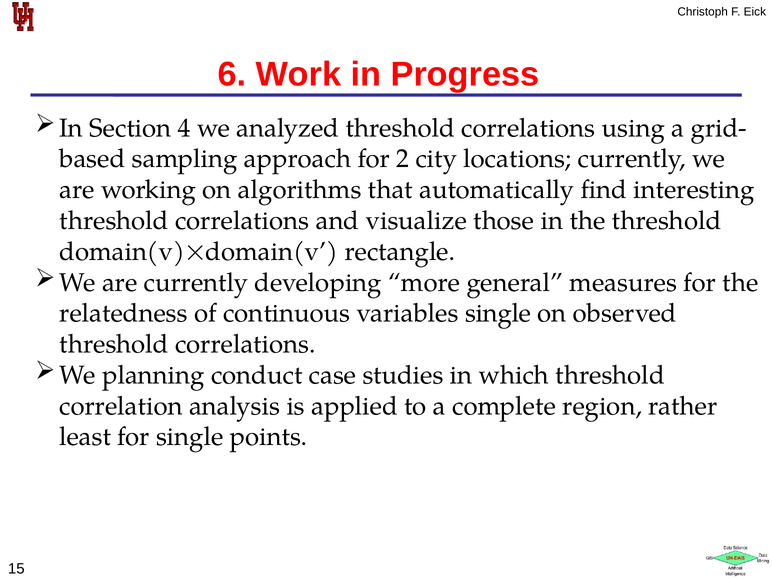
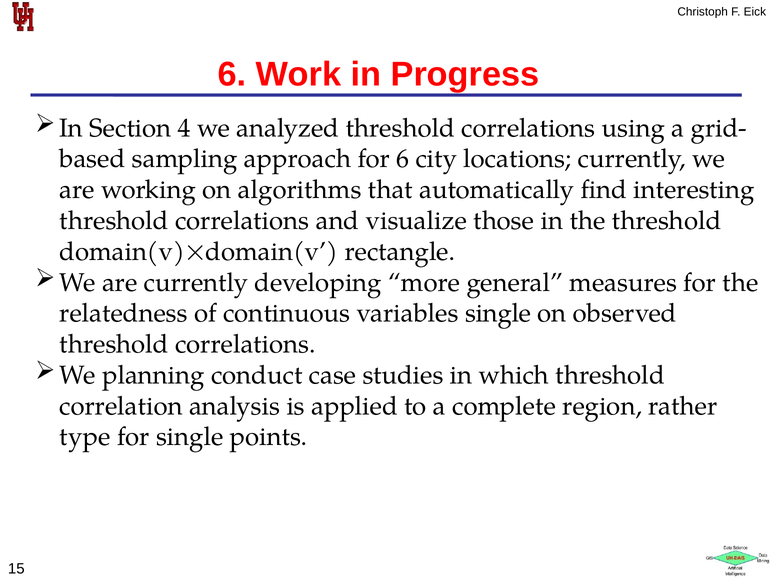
for 2: 2 -> 6 (403, 159)
least: least -> type (85, 437)
